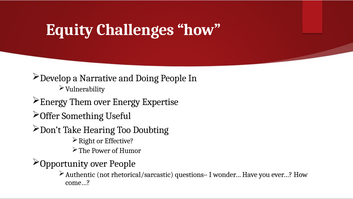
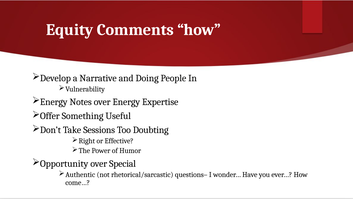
Challenges: Challenges -> Comments (135, 30)
Them: Them -> Notes (81, 102)
Hearing: Hearing -> Sessions (99, 130)
over People: People -> Special (123, 163)
